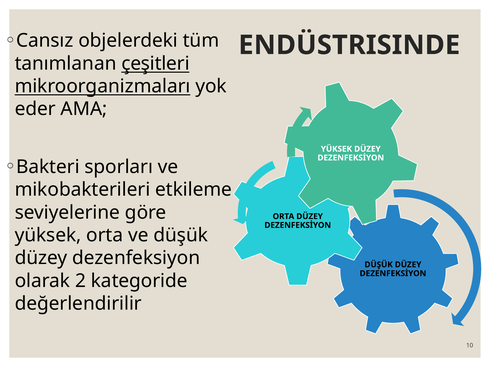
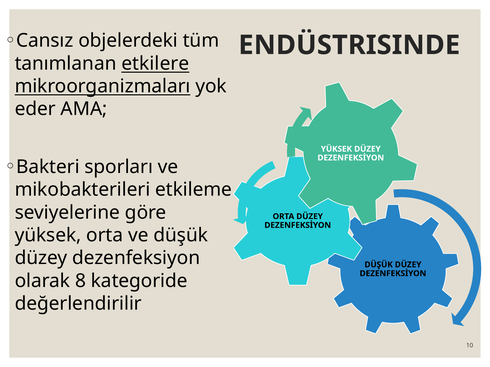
çeşitleri: çeşitleri -> etkilere (155, 64)
2: 2 -> 8 (80, 281)
